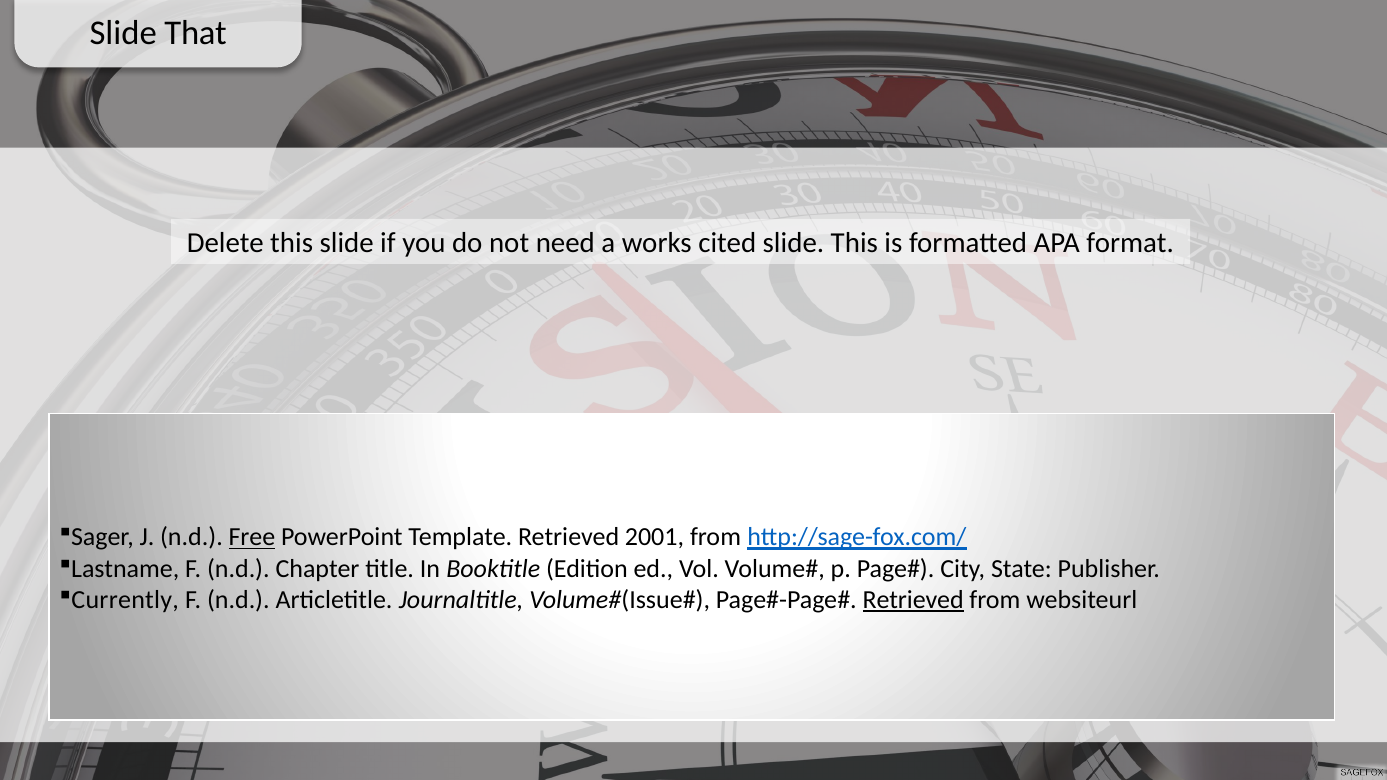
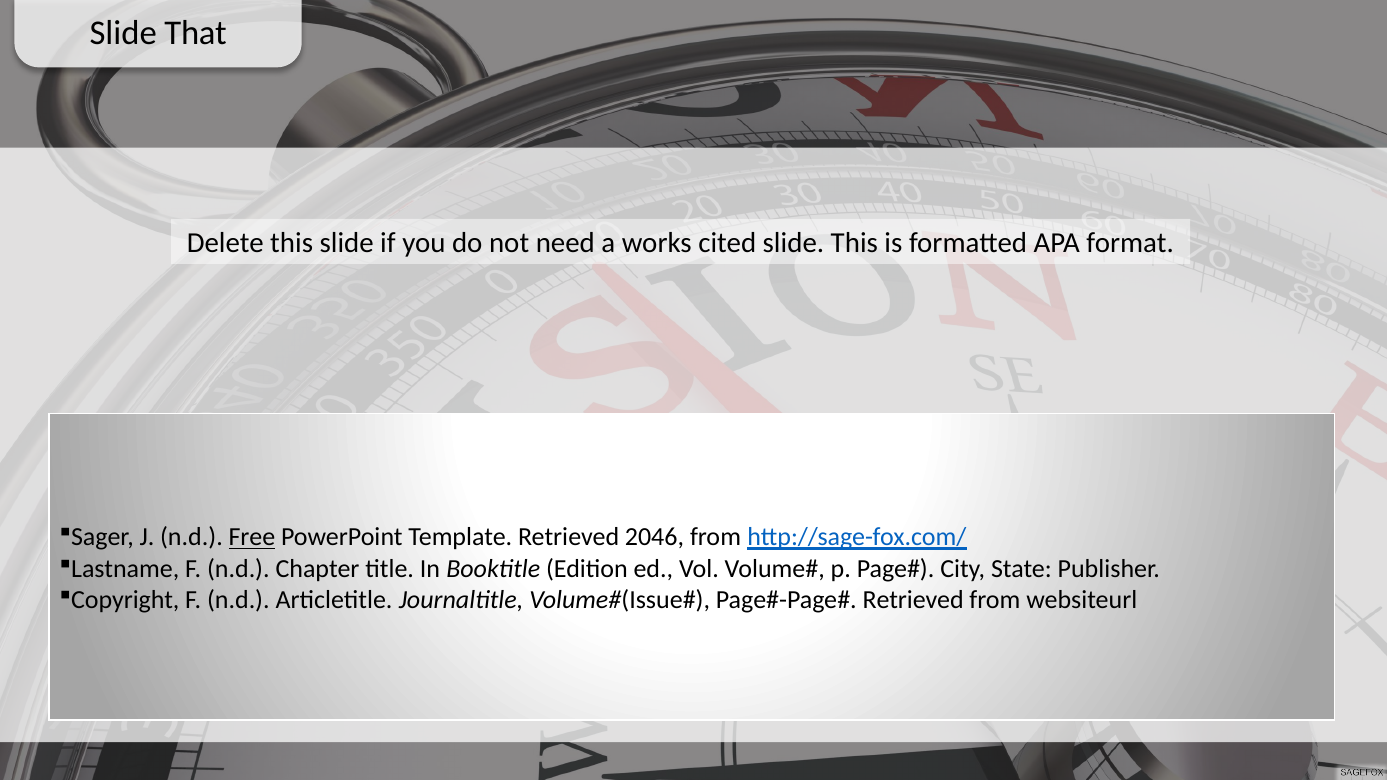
2001: 2001 -> 2046 (654, 537)
Currently: Currently -> Copyright (125, 600)
Retrieved underline: present -> none (913, 600)
